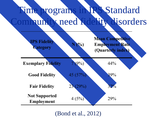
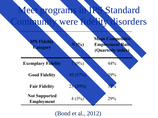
Time: Time -> Meet (28, 10)
need: need -> were (69, 22)
